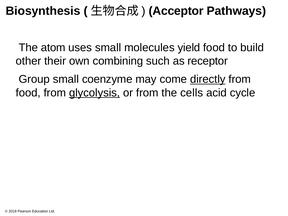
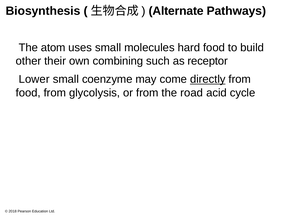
Acceptor: Acceptor -> Alternate (176, 11)
yield: yield -> hard (189, 48)
Group: Group -> Lower (34, 79)
glycolysis underline: present -> none (95, 93)
cells: cells -> road (192, 93)
